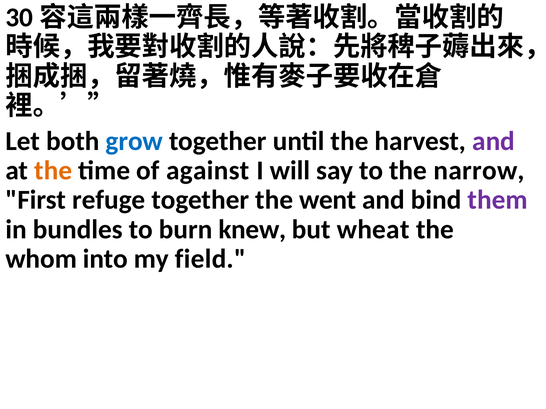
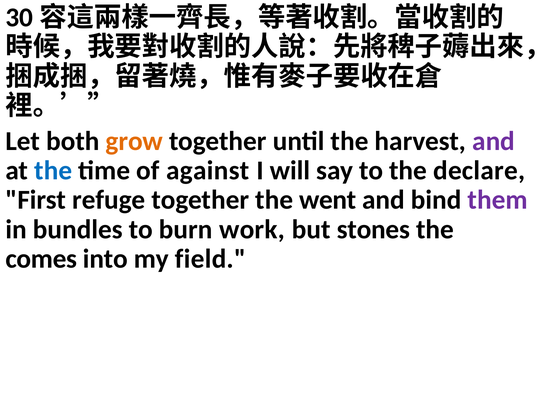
grow colour: blue -> orange (134, 141)
the colour: orange -> blue (53, 171)
narrow: narrow -> declare (479, 171)
knew: knew -> work (252, 230)
wheat: wheat -> stones (373, 230)
whom: whom -> comes (41, 259)
